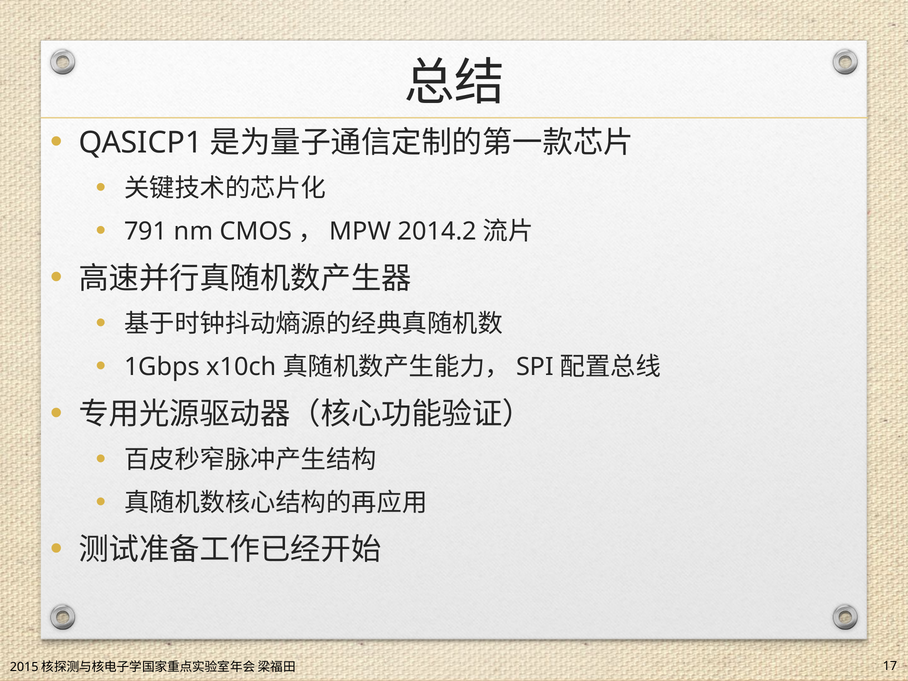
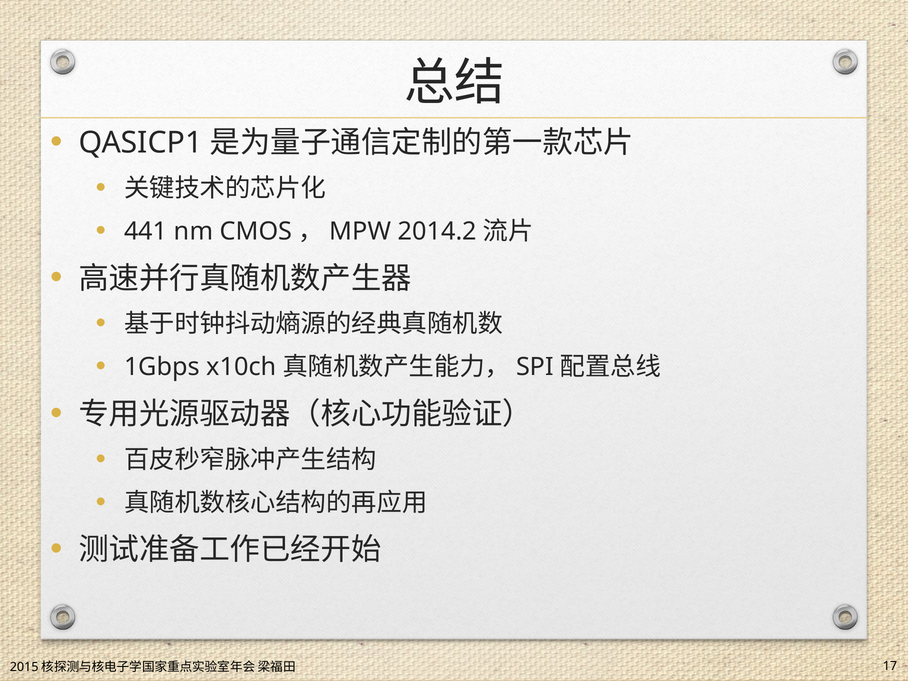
791: 791 -> 441 (146, 231)
